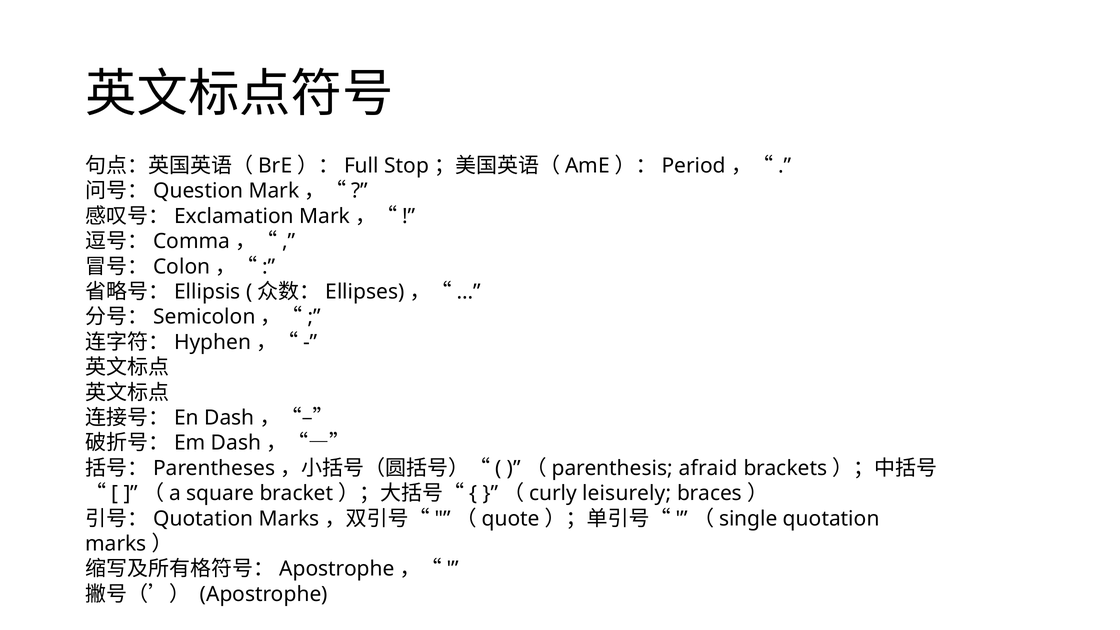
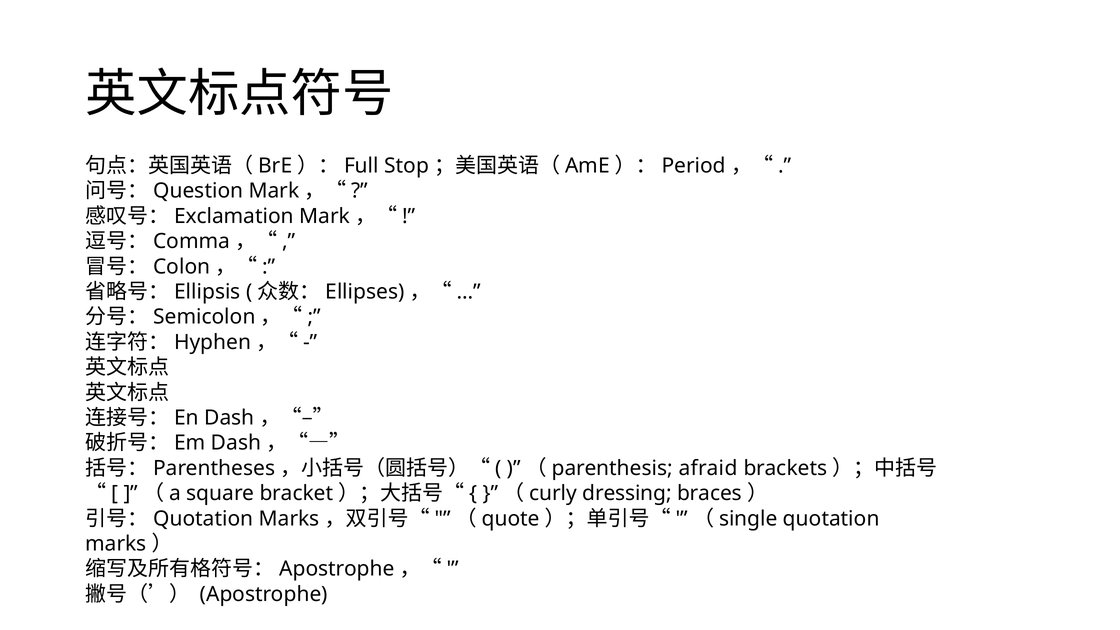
leisurely: leisurely -> dressing (627, 493)
